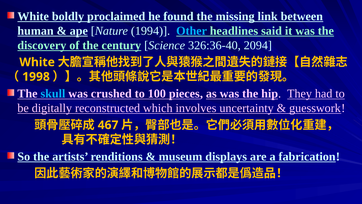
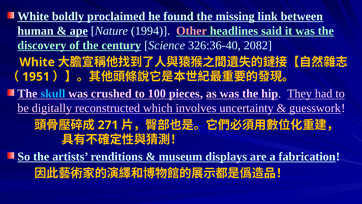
Other colour: light blue -> pink (192, 31)
2094: 2094 -> 2082 (258, 45)
1998: 1998 -> 1951 (36, 77)
467: 467 -> 271 (108, 125)
